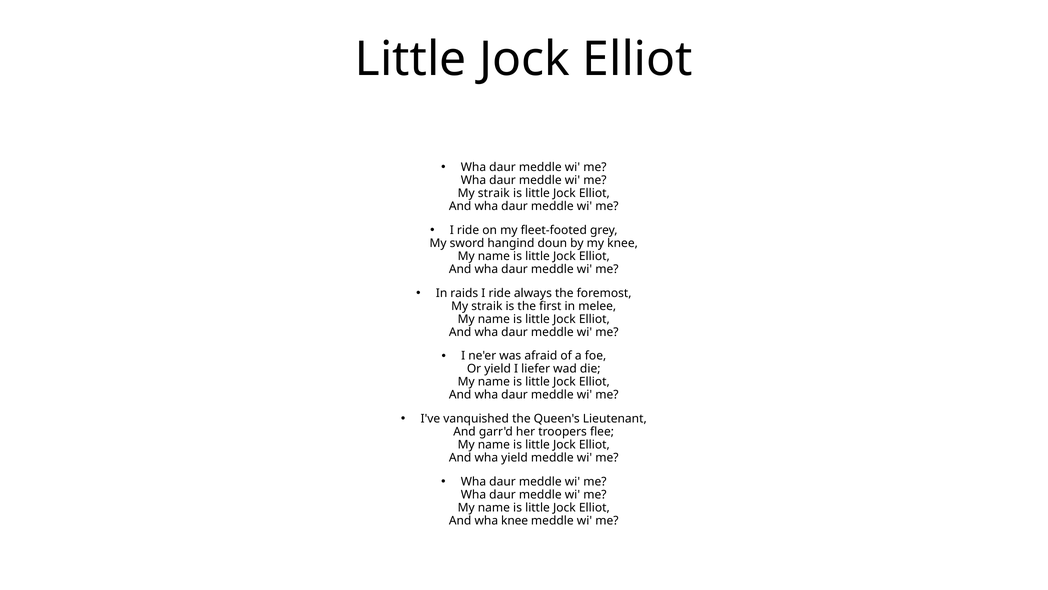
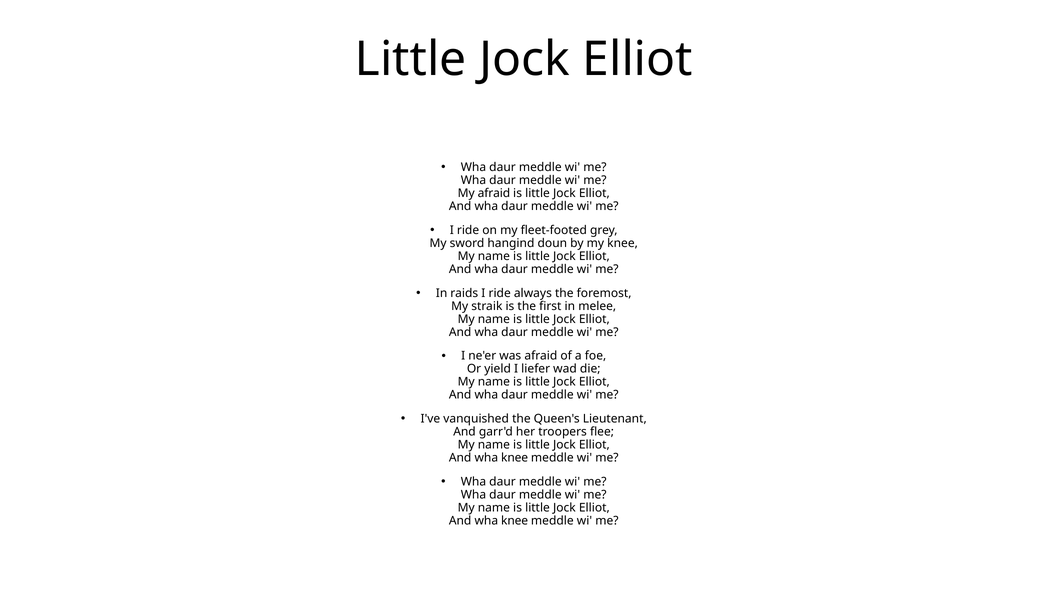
straik: straik -> afraid (494, 193)
yield: yield -> knee (515, 457)
